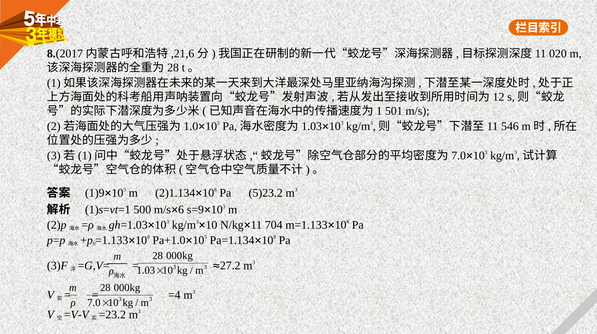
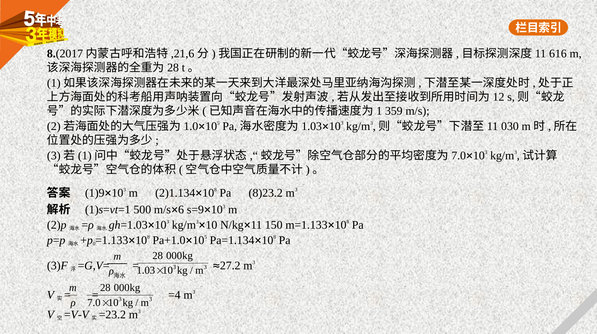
020: 020 -> 616 (558, 53)
501: 501 -> 359 (394, 111)
546: 546 -> 030 (510, 126)
5)23.2: 5)23.2 -> 8)23.2 (266, 193)
704: 704 -> 150 (274, 225)
